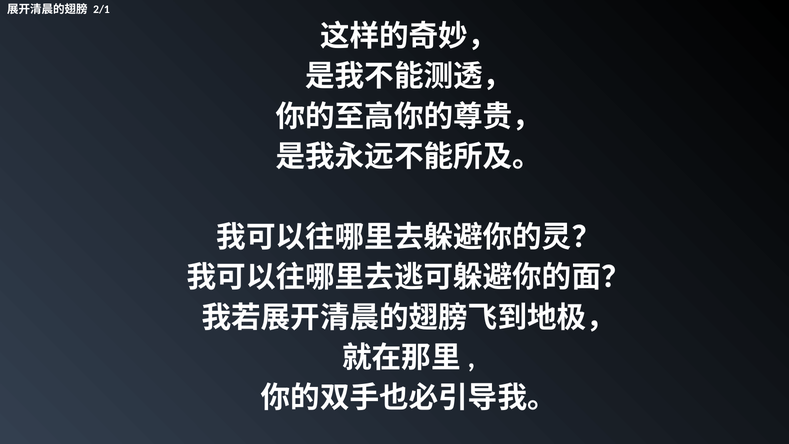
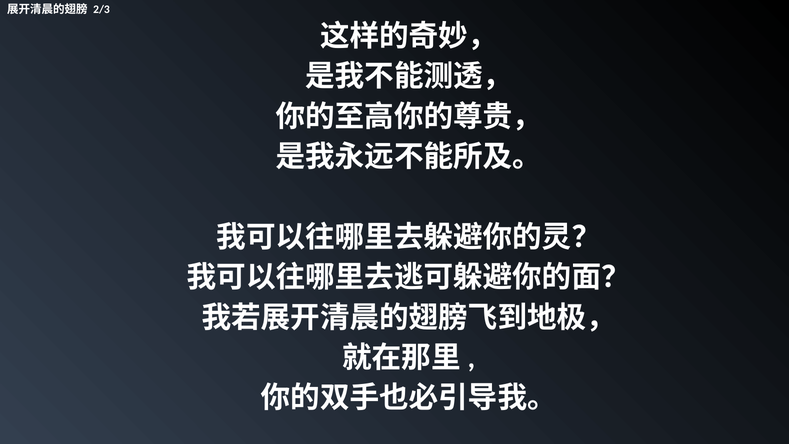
2/1: 2/1 -> 2/3 (102, 10)
